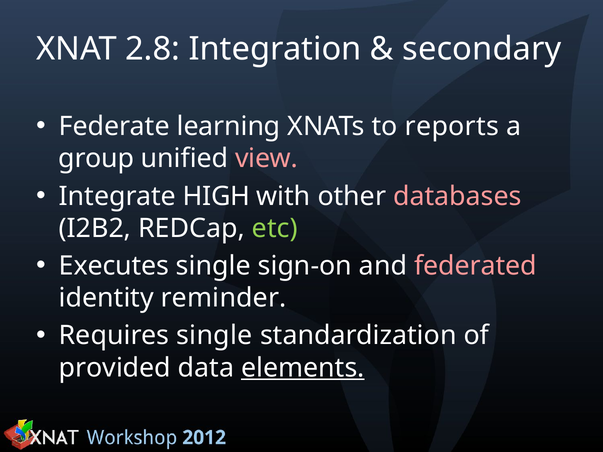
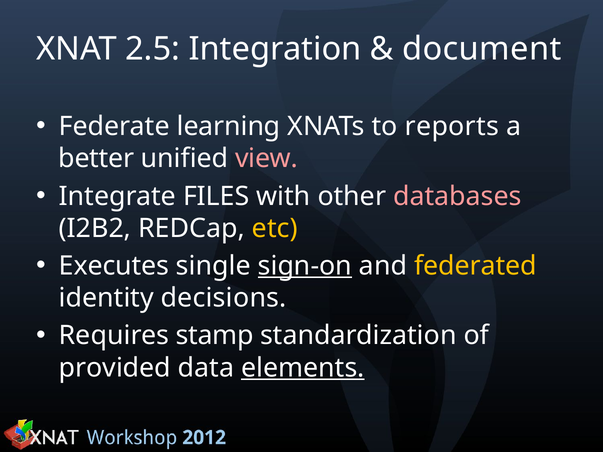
2.8: 2.8 -> 2.5 (153, 49)
secondary: secondary -> document (482, 49)
group: group -> better (96, 159)
HIGH: HIGH -> FILES (216, 196)
etc colour: light green -> yellow (275, 228)
sign-on underline: none -> present (305, 266)
federated colour: pink -> yellow (475, 266)
reminder: reminder -> decisions (224, 298)
Requires single: single -> stamp (215, 336)
